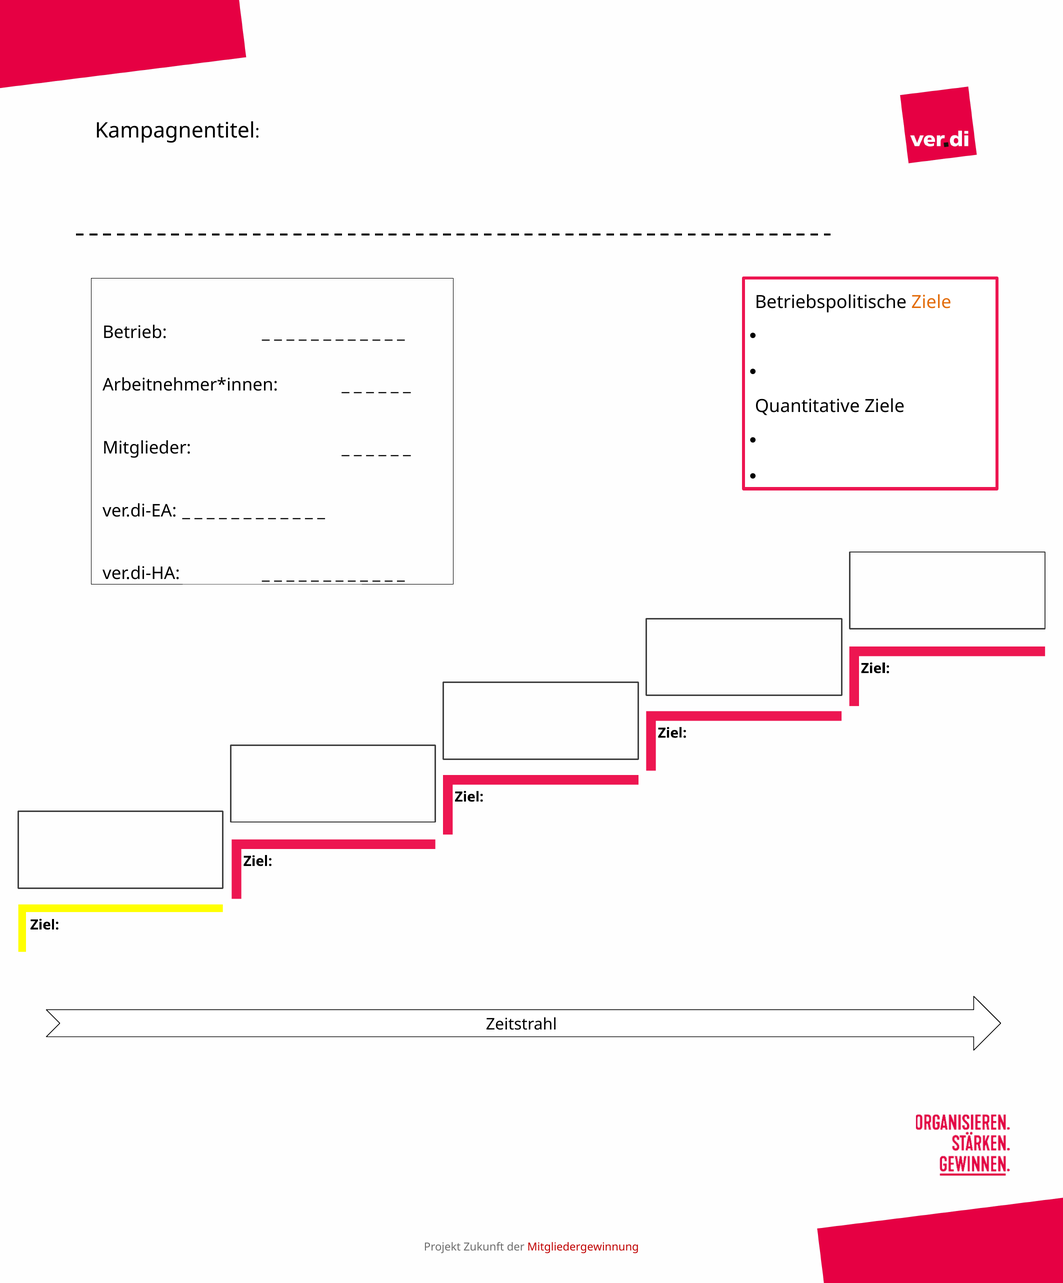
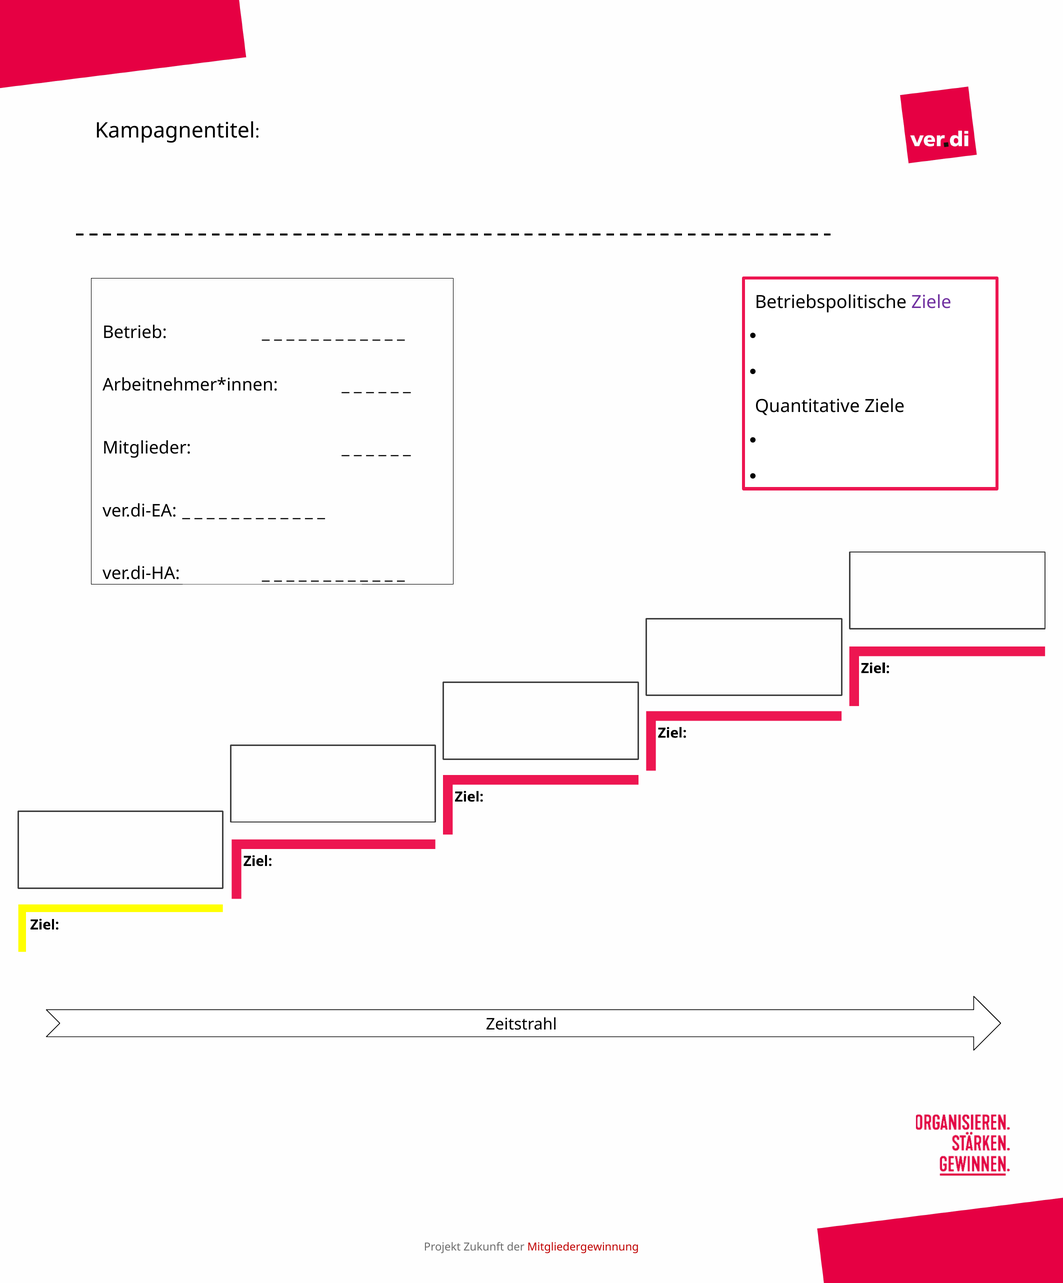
Ziele colour: orange -> purple (931, 302)
